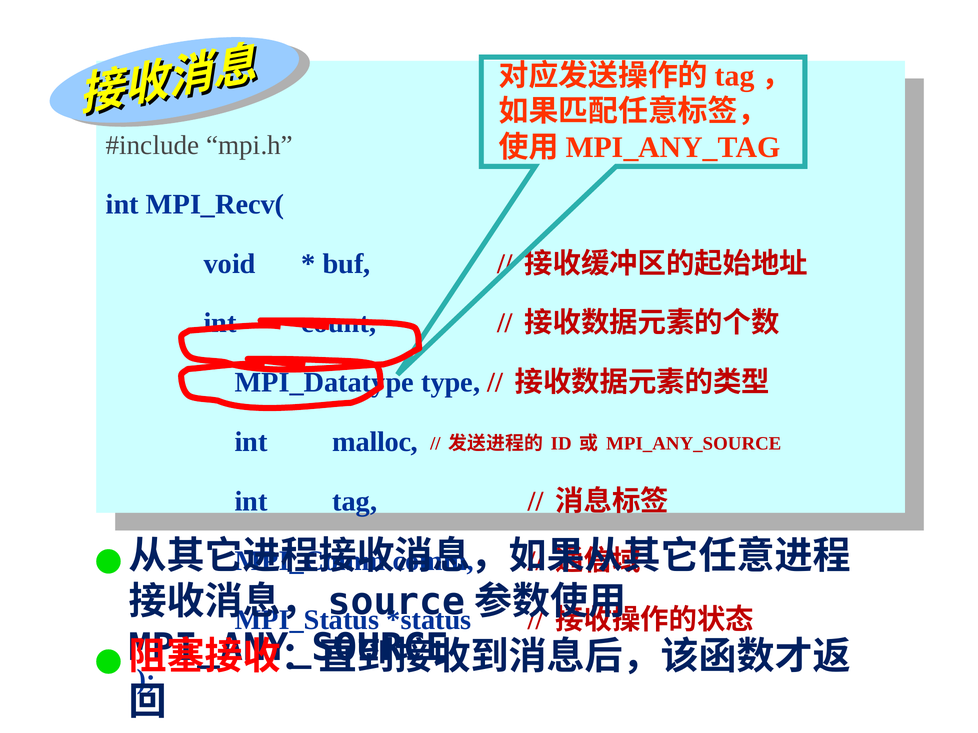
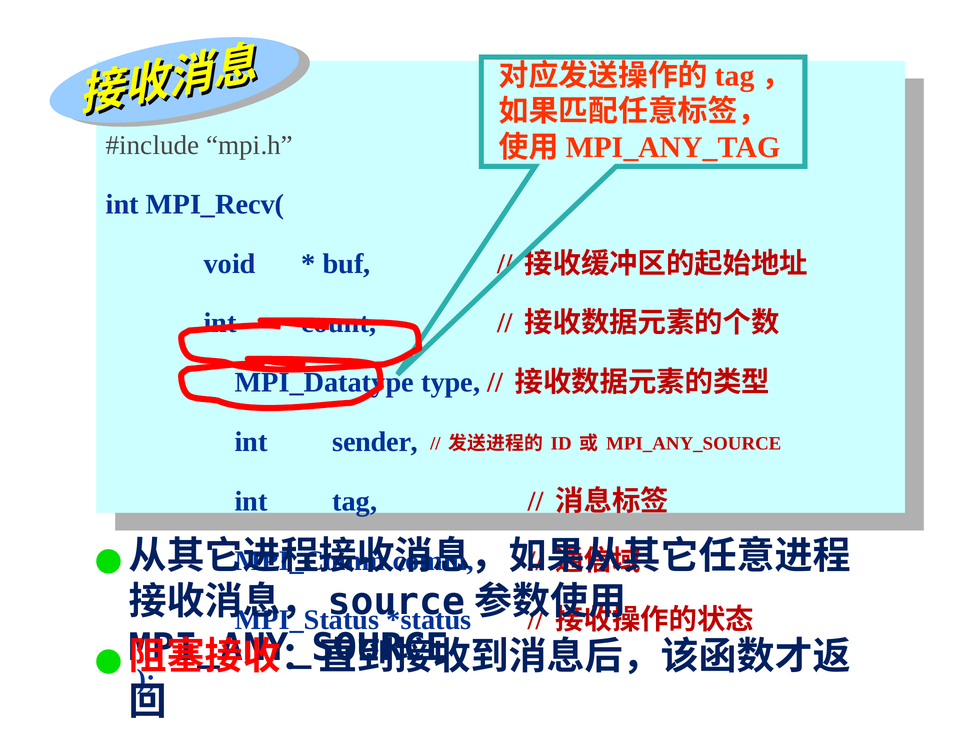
malloc: malloc -> sender (375, 442)
